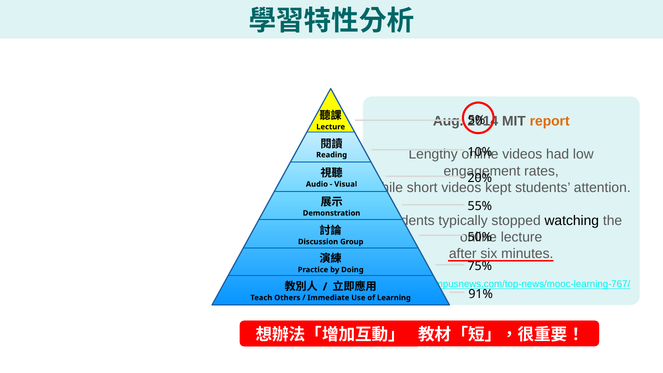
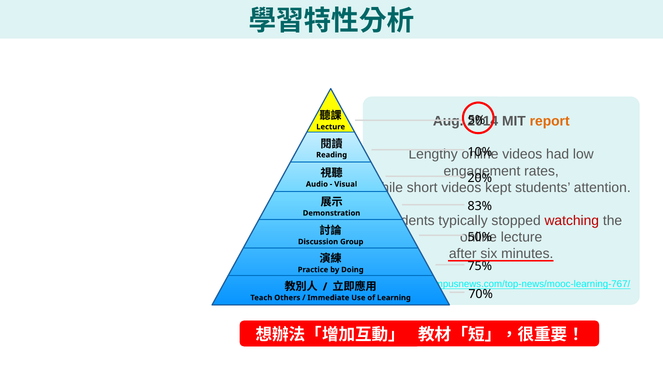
55%: 55% -> 83% (480, 206)
watching colour: black -> red (572, 221)
91%: 91% -> 70% (481, 294)
